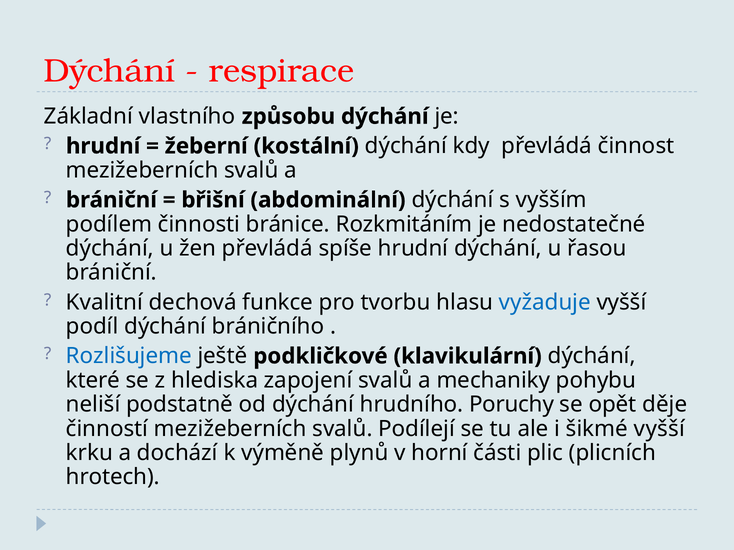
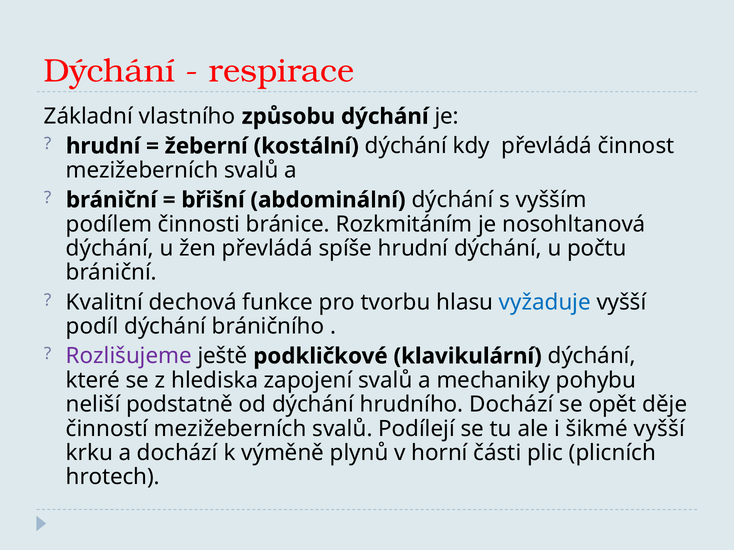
nedostatečné: nedostatečné -> nosohltanová (574, 224)
řasou: řasou -> počtu (597, 249)
Rozlišujeme colour: blue -> purple (129, 356)
hrudního Poruchy: Poruchy -> Dochází (511, 405)
